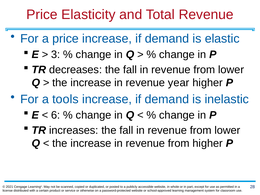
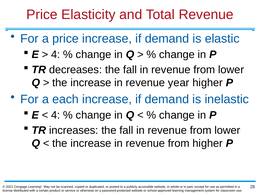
3: 3 -> 4 (56, 55)
tools: tools -> each (66, 99)
6: 6 -> 4 (56, 115)
